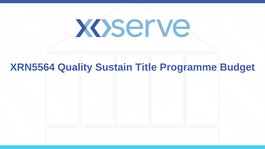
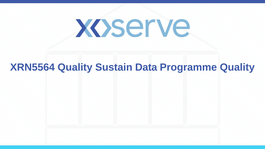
Title: Title -> Data (146, 67)
Programme Budget: Budget -> Quality (237, 67)
